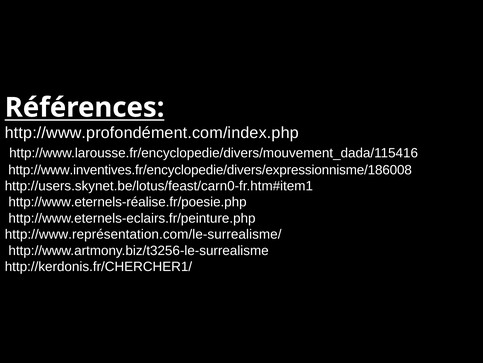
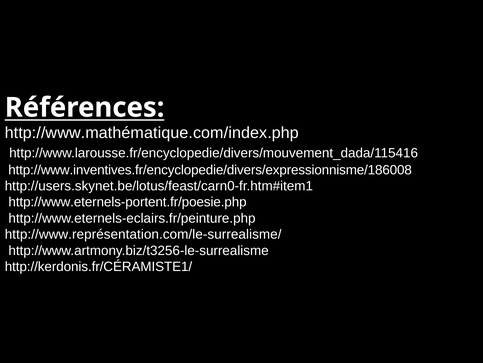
http://www.profondément.com/index.php: http://www.profondément.com/index.php -> http://www.mathématique.com/index.php (152, 133)
http://www.eternels-réalise.fr/poesie.php: http://www.eternels-réalise.fr/poesie.php -> http://www.eternels-portent.fr/poesie.php (128, 202)
http://kerdonis.fr/CHERCHER1/: http://kerdonis.fr/CHERCHER1/ -> http://kerdonis.fr/CÉRAMISTE1/ (98, 266)
